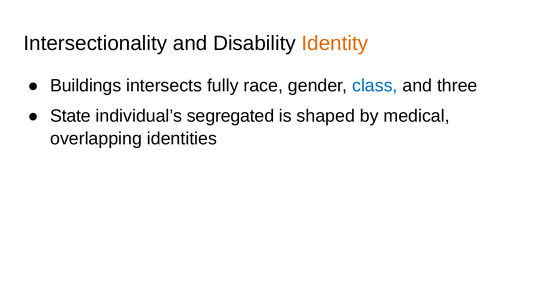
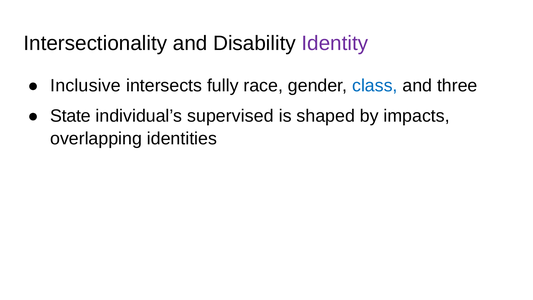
Identity colour: orange -> purple (335, 43)
Buildings: Buildings -> Inclusive (86, 86)
segregated: segregated -> supervised (230, 116)
medical: medical -> impacts (417, 116)
